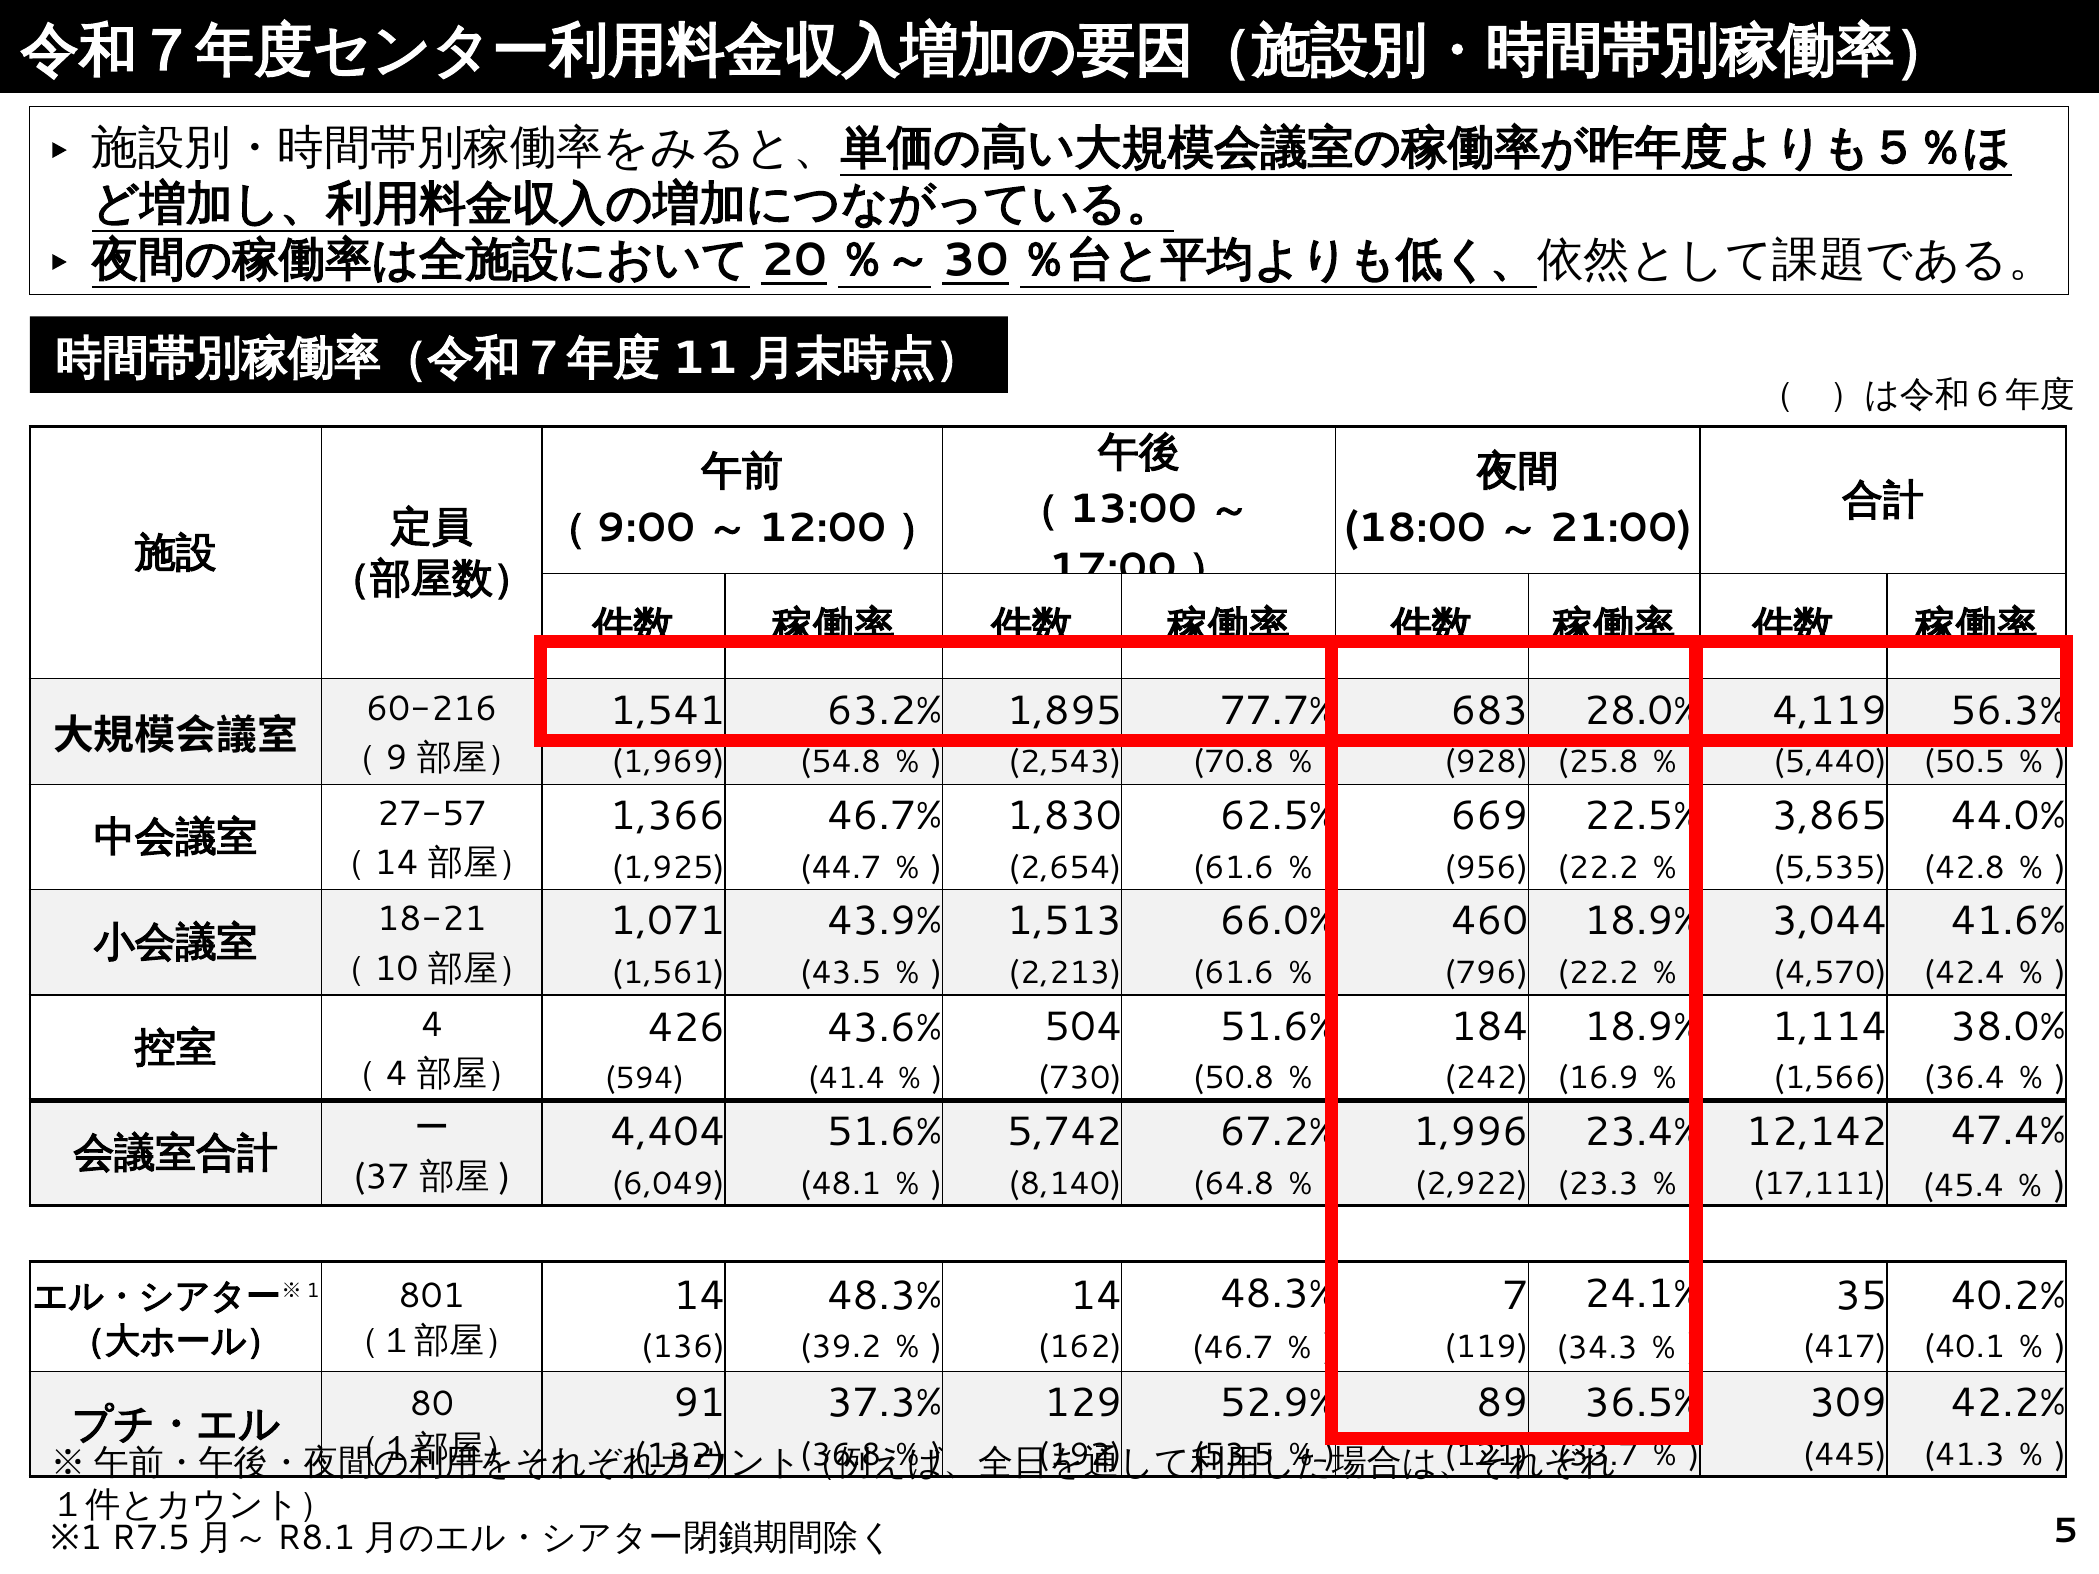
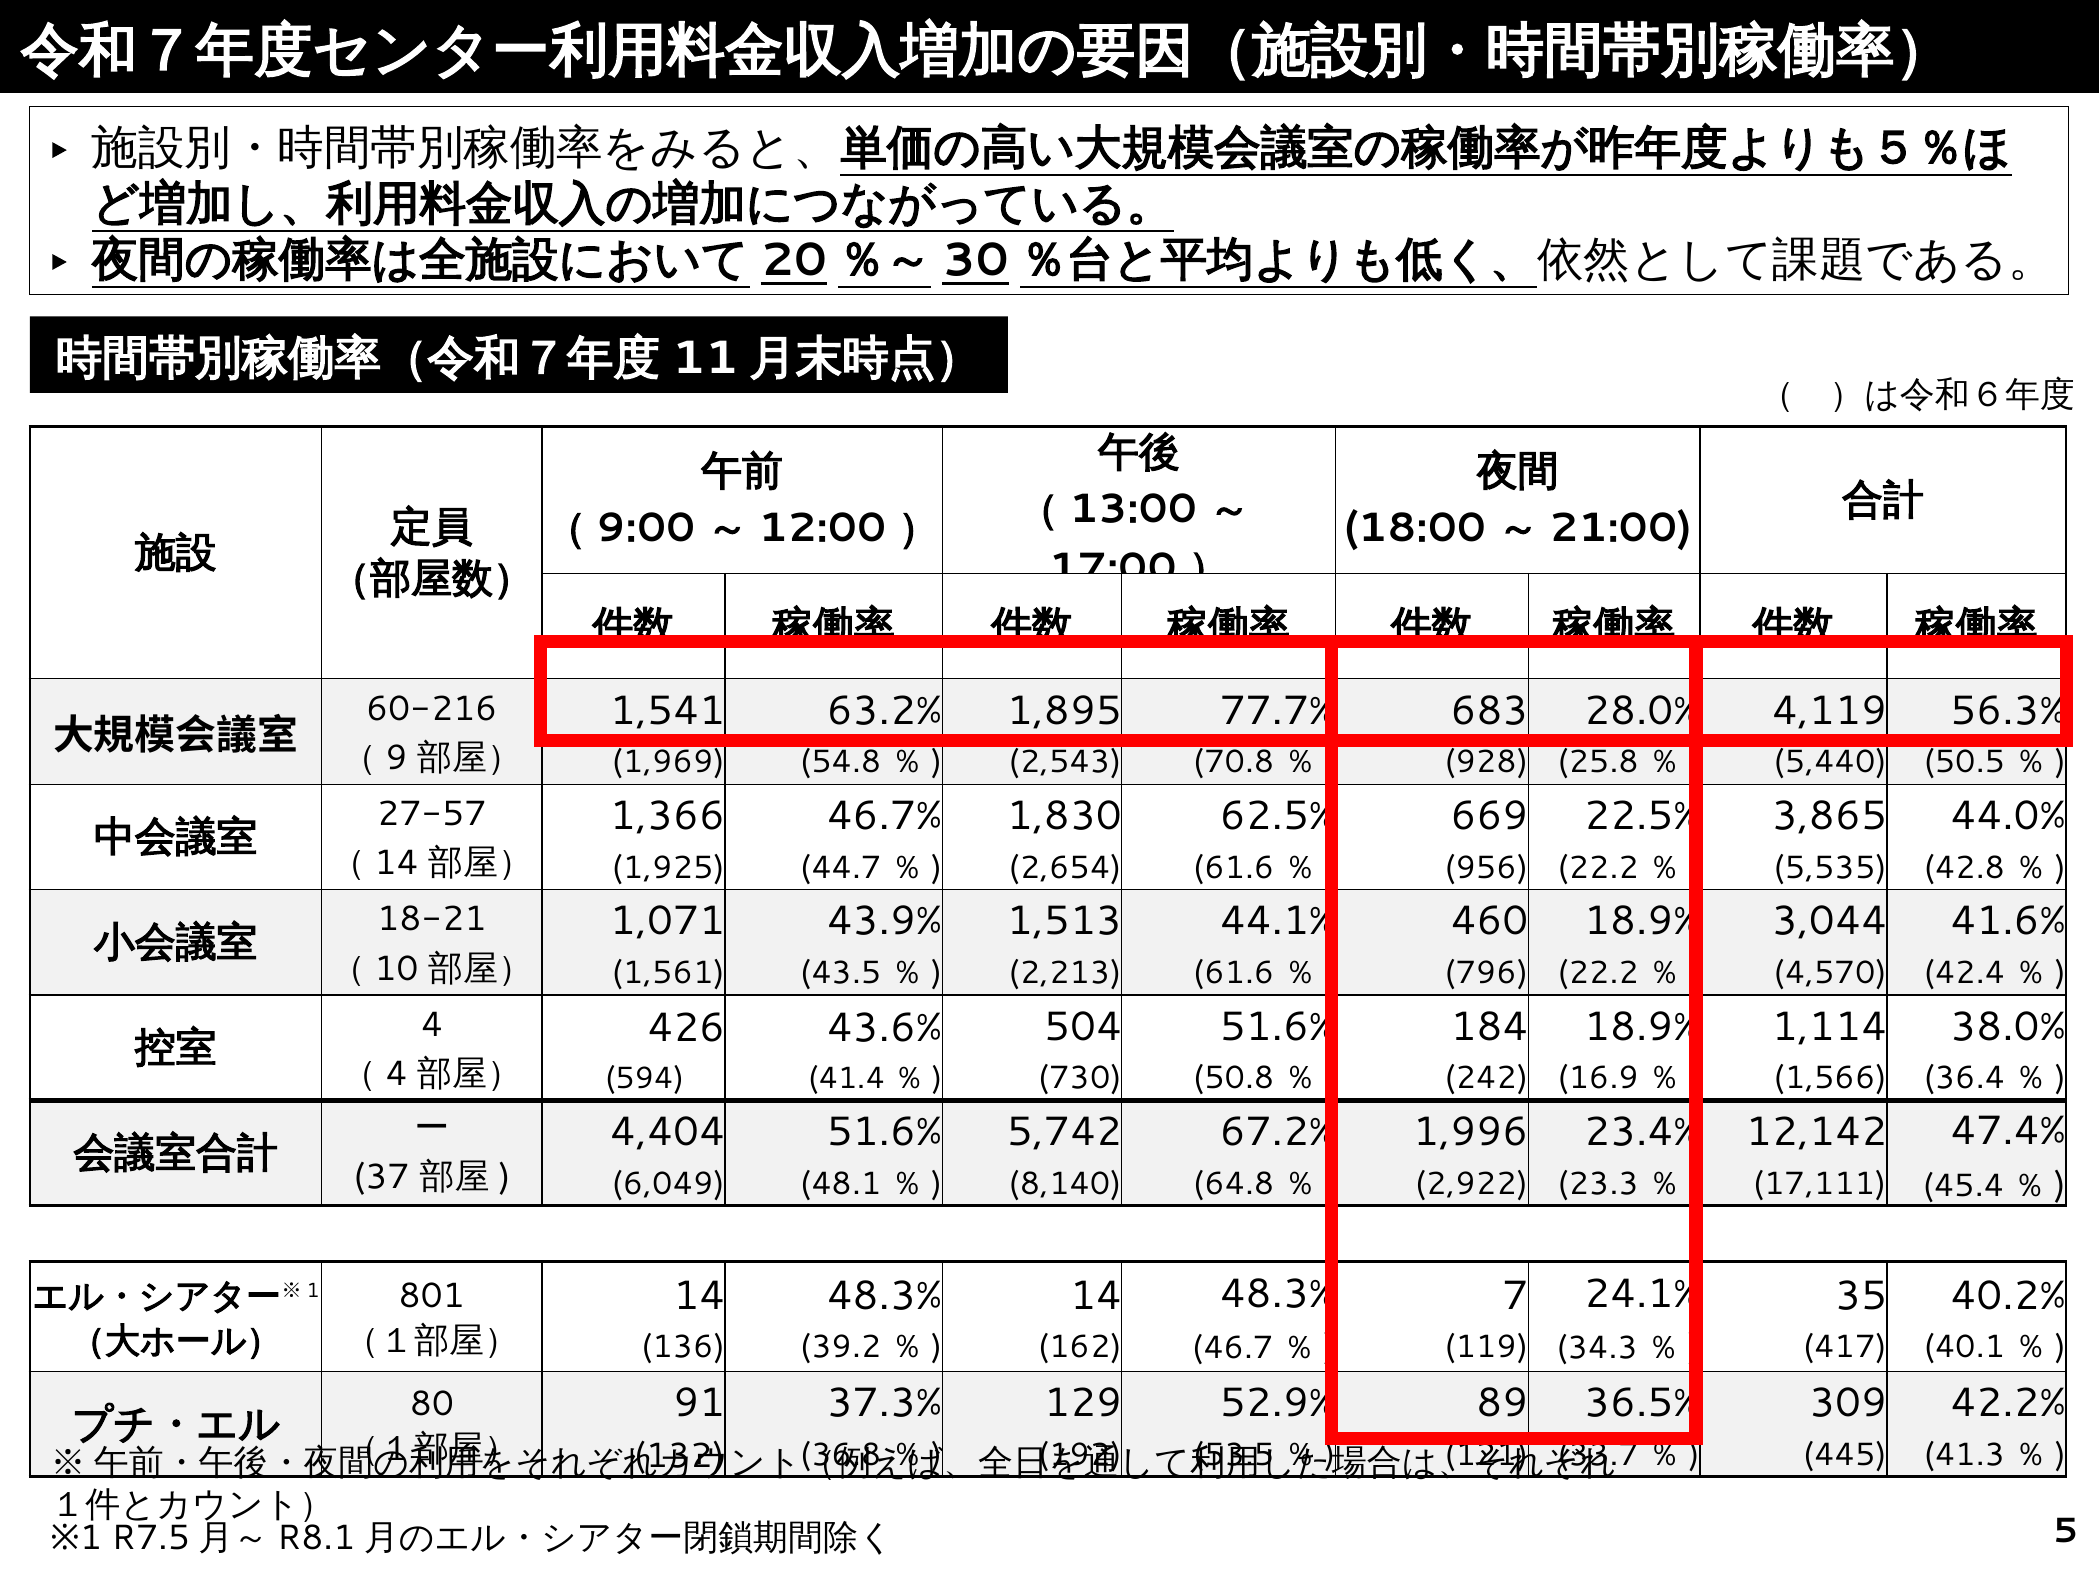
66.0%: 66.0% -> 44.1% (1278, 922)
